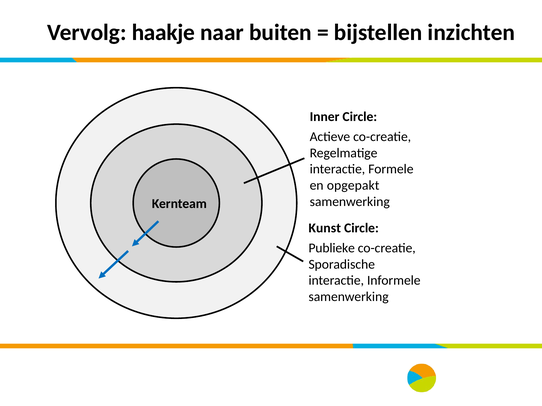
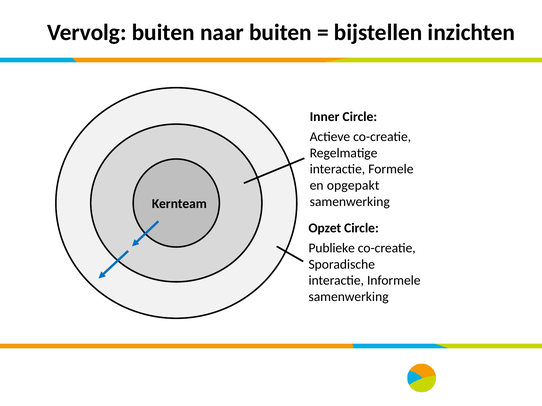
Vervolg haakje: haakje -> buiten (163, 33)
Kunst: Kunst -> Opzet (325, 228)
